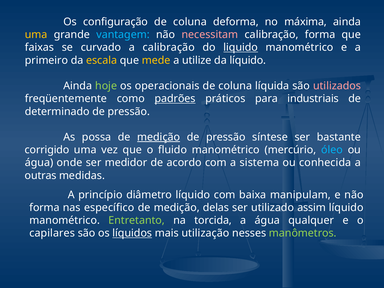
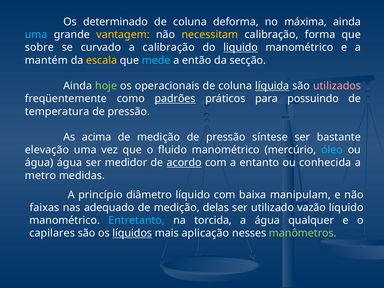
configuração: configuração -> determinado (116, 22)
uma colour: yellow -> light blue (36, 35)
vantagem colour: light blue -> yellow (123, 35)
necessitam colour: pink -> yellow (210, 35)
faixas: faixas -> sobre (39, 47)
primeiro: primeiro -> mantém (46, 60)
mede colour: yellow -> light blue (156, 60)
utilize: utilize -> então (197, 60)
da líquido: líquido -> secção (248, 60)
líquida underline: none -> present (272, 86)
industriais: industriais -> possuindo (313, 99)
determinado: determinado -> temperatura (57, 111)
possa: possa -> acima (97, 137)
medição underline: present -> none (159, 137)
corrigido: corrigido -> elevação (47, 150)
água onde: onde -> água (69, 163)
acordo underline: none -> present (184, 163)
sistema: sistema -> entanto (259, 163)
outras: outras -> metro (41, 176)
forma: forma -> faixas (44, 208)
específico: específico -> adequado (109, 208)
assim: assim -> vazão (312, 208)
Entretanto colour: light green -> light blue (137, 220)
utilização: utilização -> aplicação (205, 233)
